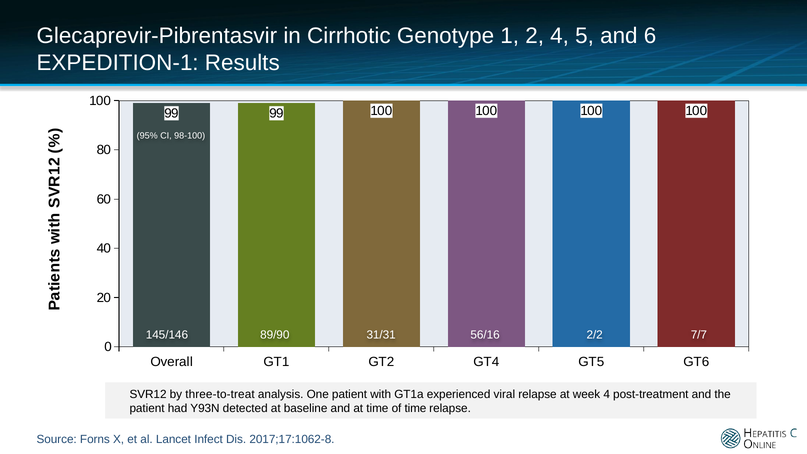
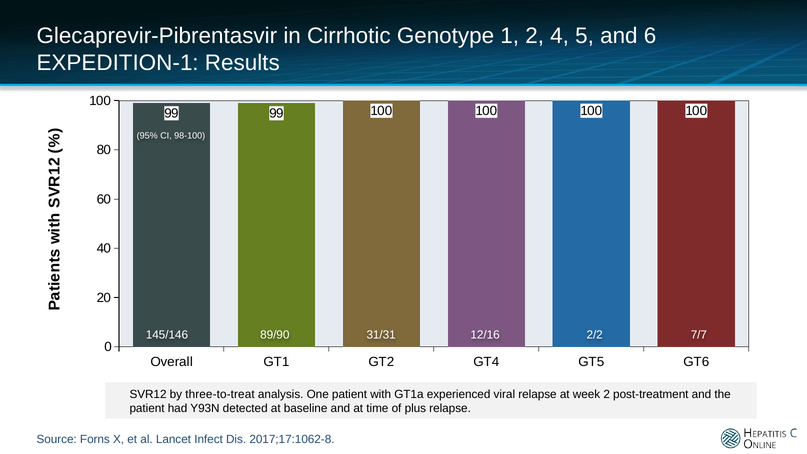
56/16: 56/16 -> 12/16 (485, 335)
week 4: 4 -> 2 (607, 394)
of time: time -> plus (415, 408)
